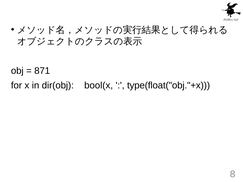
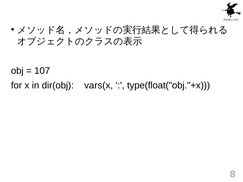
871: 871 -> 107 (42, 71)
bool(x: bool(x -> vars(x (99, 86)
